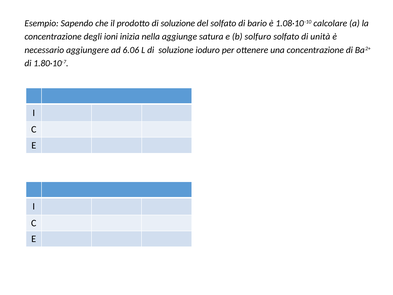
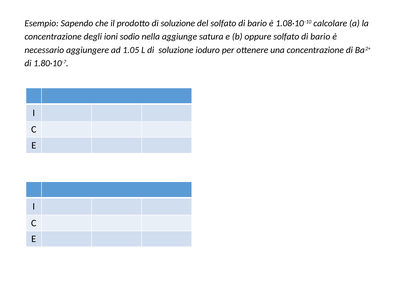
inizia: inizia -> sodio (130, 37)
solfuro: solfuro -> oppure (258, 37)
unità: unità -> bario (320, 37)
6.06: 6.06 -> 1.05 (131, 50)
